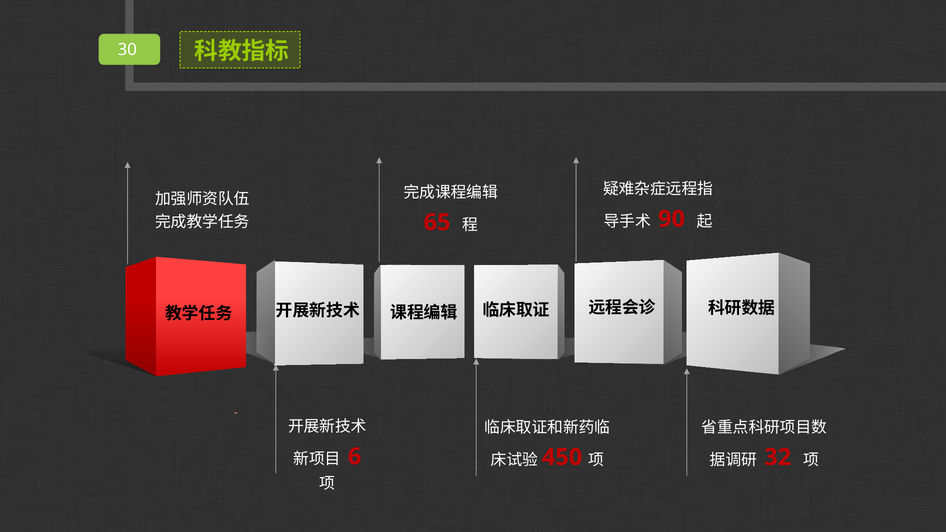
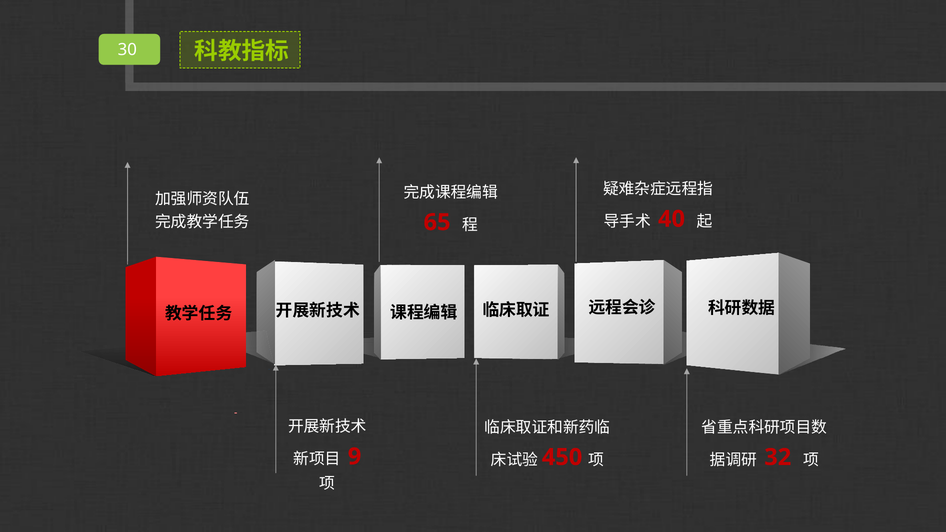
90: 90 -> 40 (672, 219)
6: 6 -> 9 (355, 456)
